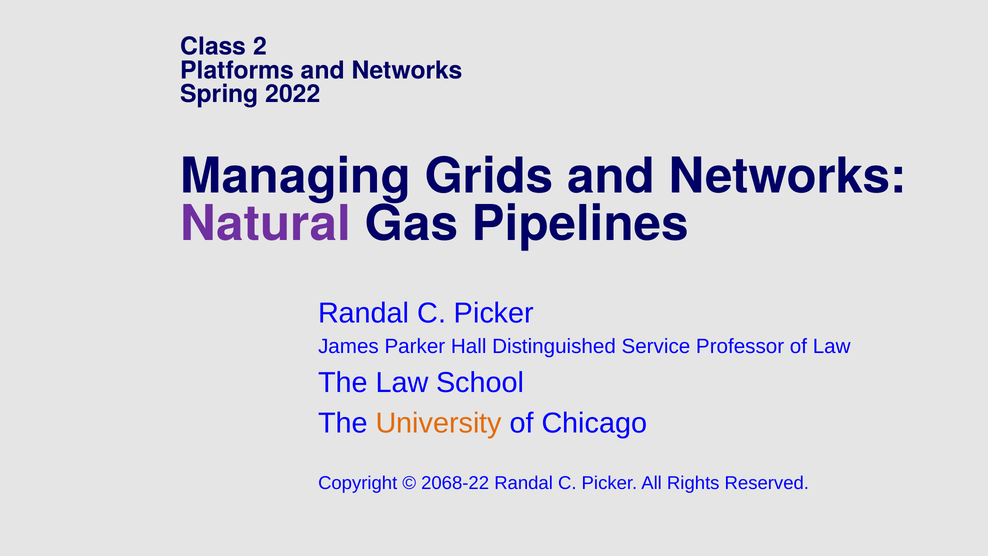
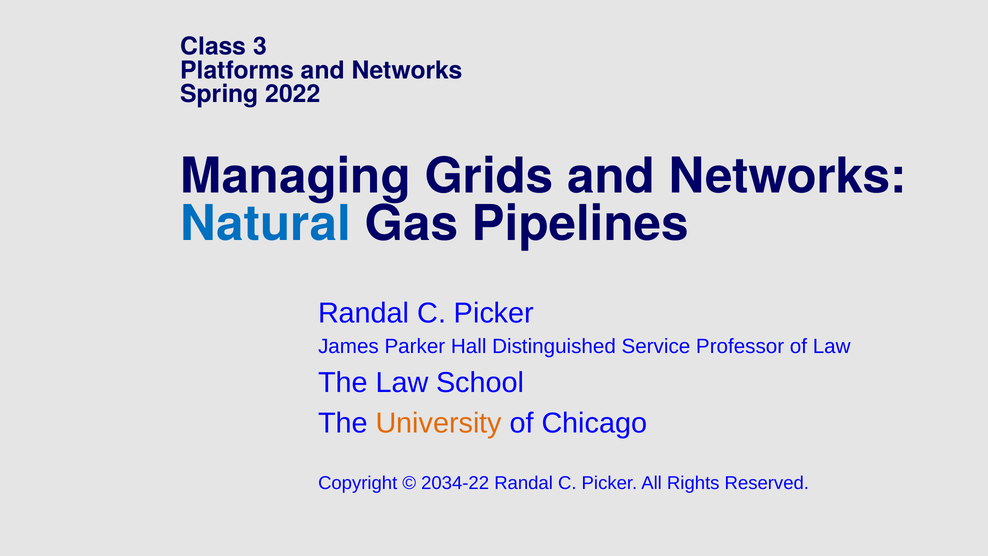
2: 2 -> 3 (260, 47)
Natural colour: purple -> blue (266, 224)
2068-22: 2068-22 -> 2034-22 (455, 483)
